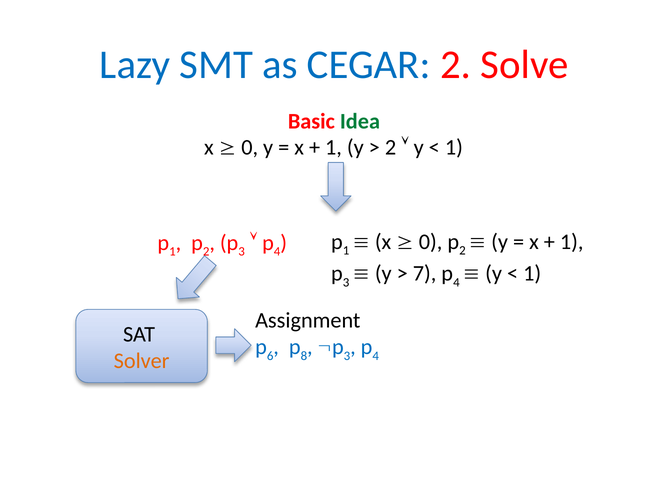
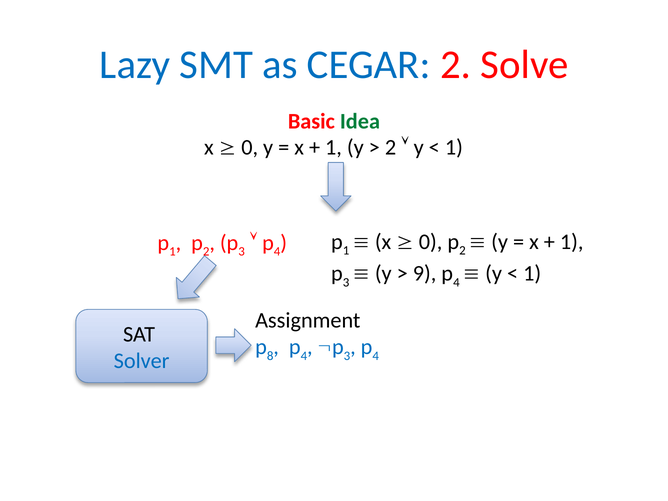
7: 7 -> 9 (425, 274)
6: 6 -> 8 (270, 356)
8: 8 -> 4 (304, 356)
Solver colour: orange -> blue (142, 361)
